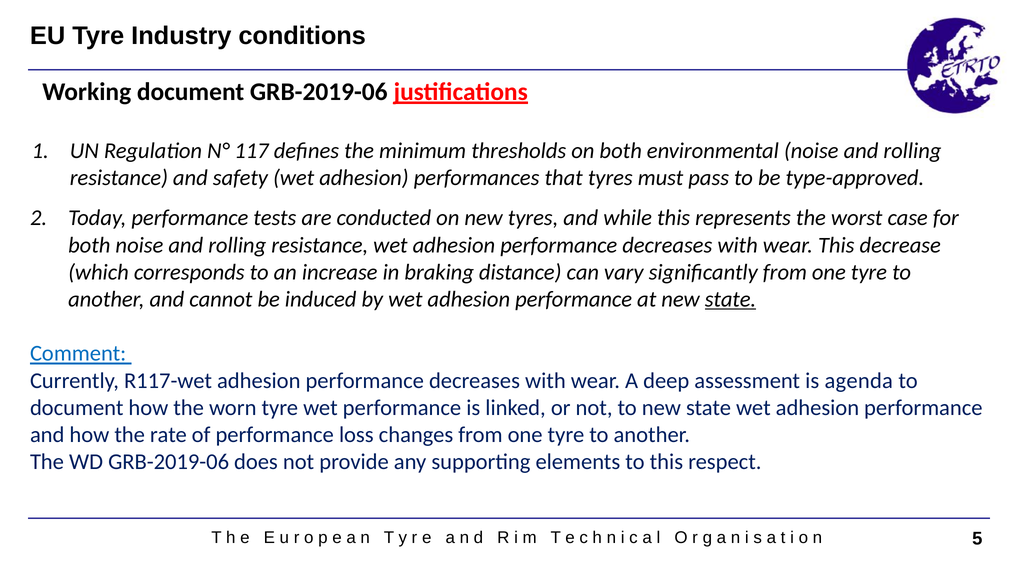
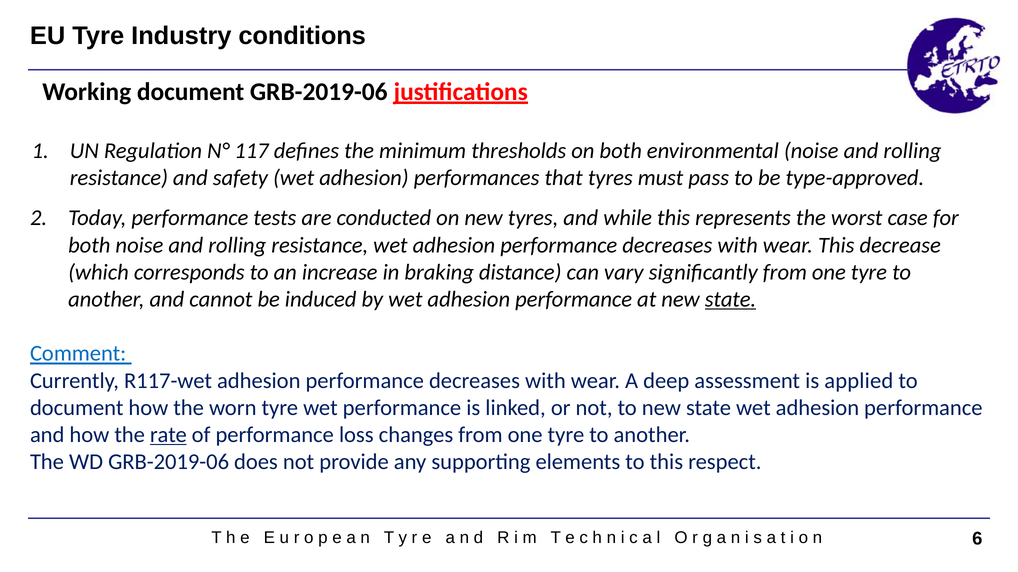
agenda: agenda -> applied (859, 381)
rate underline: none -> present (168, 435)
5: 5 -> 6 (977, 539)
